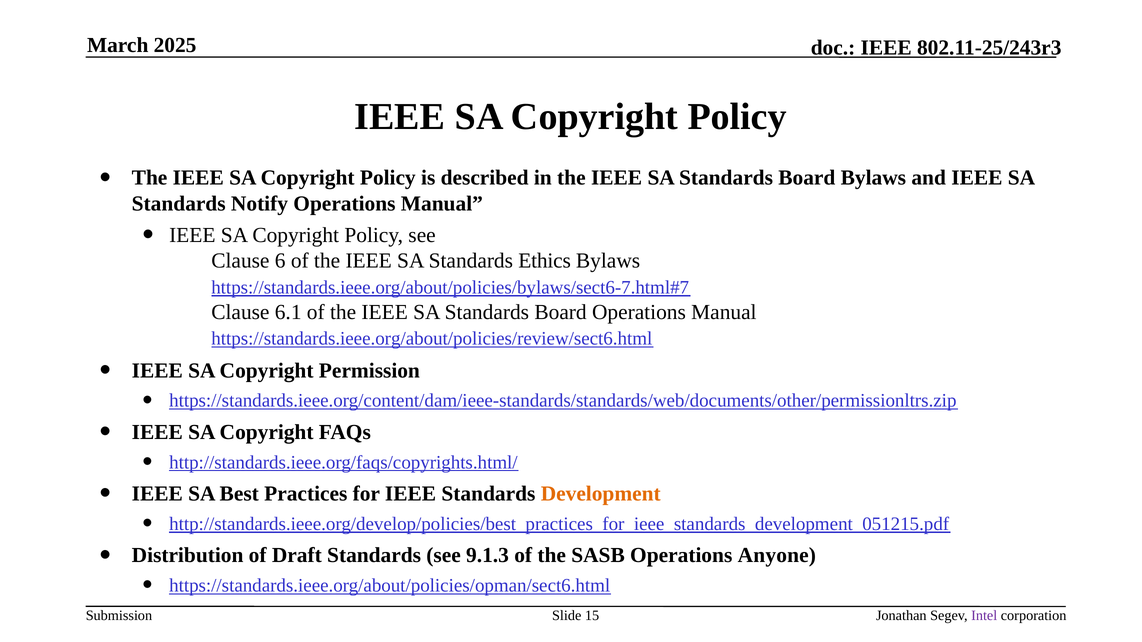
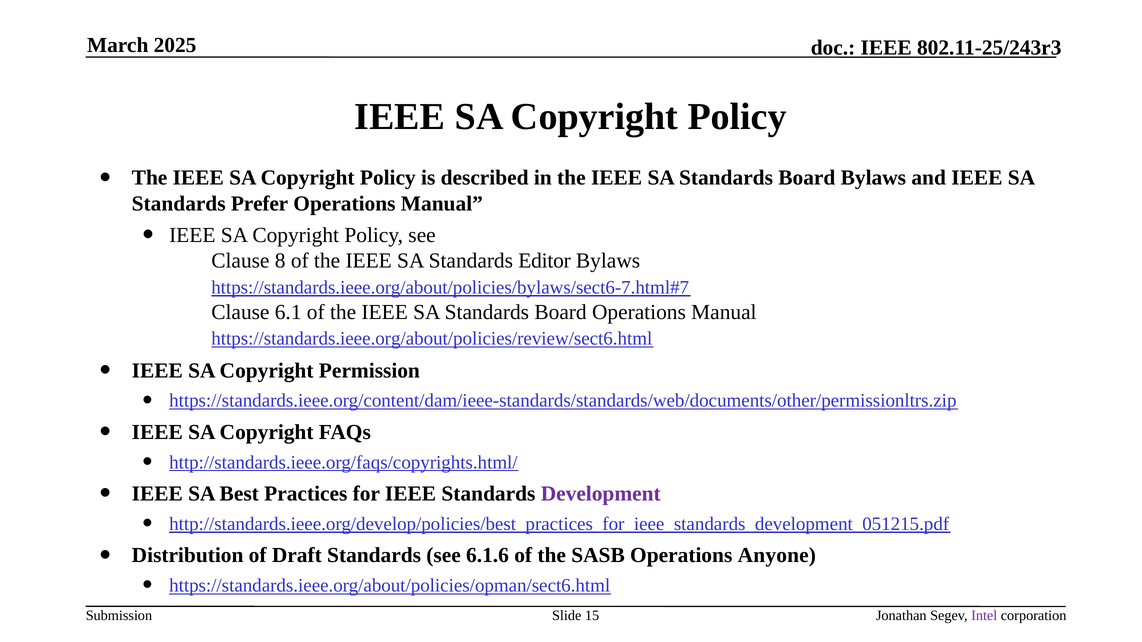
Notify: Notify -> Prefer (260, 204)
6: 6 -> 8 (280, 261)
Ethics: Ethics -> Editor (545, 261)
Development colour: orange -> purple (601, 494)
9.1.3: 9.1.3 -> 6.1.6 (487, 556)
